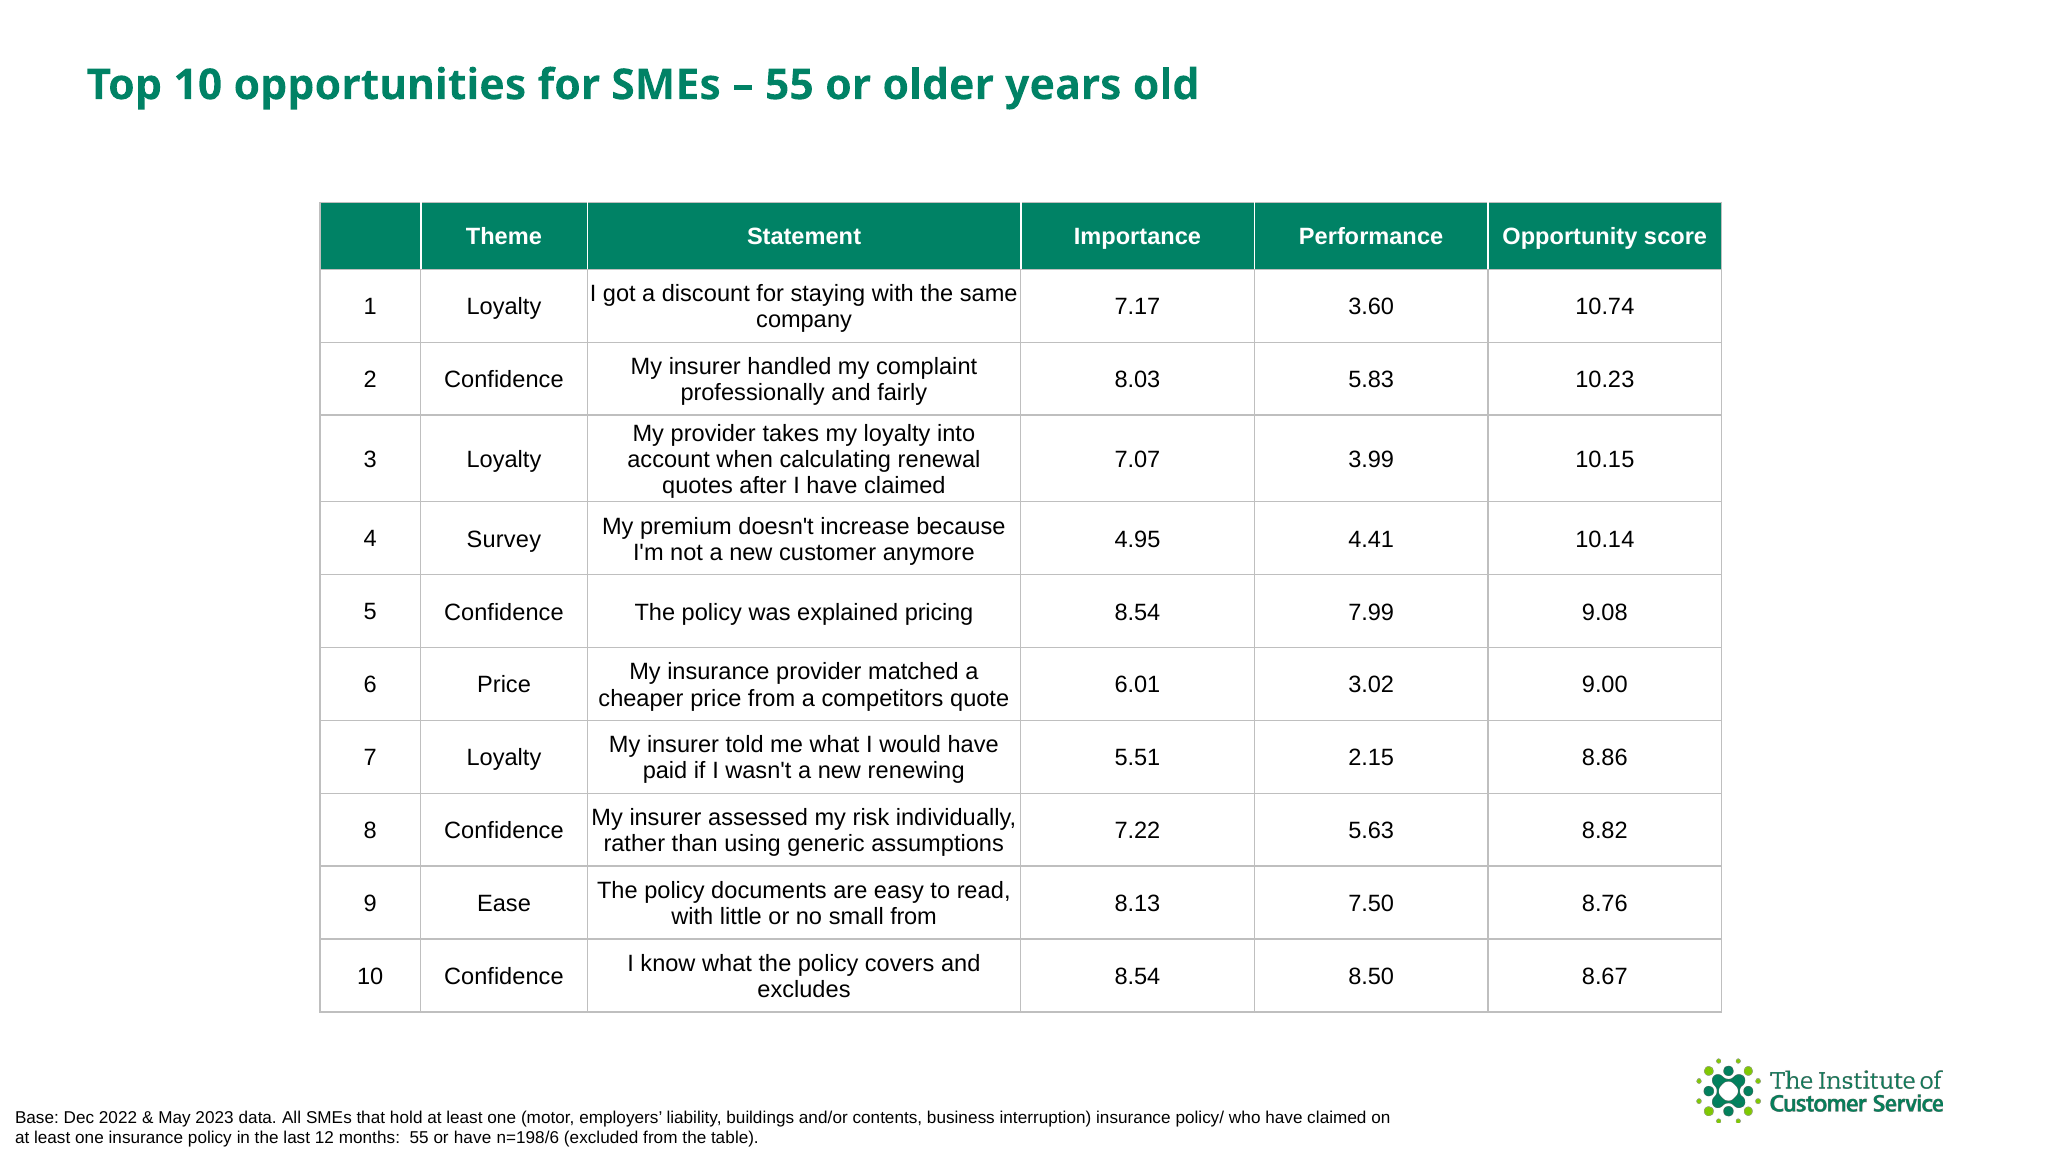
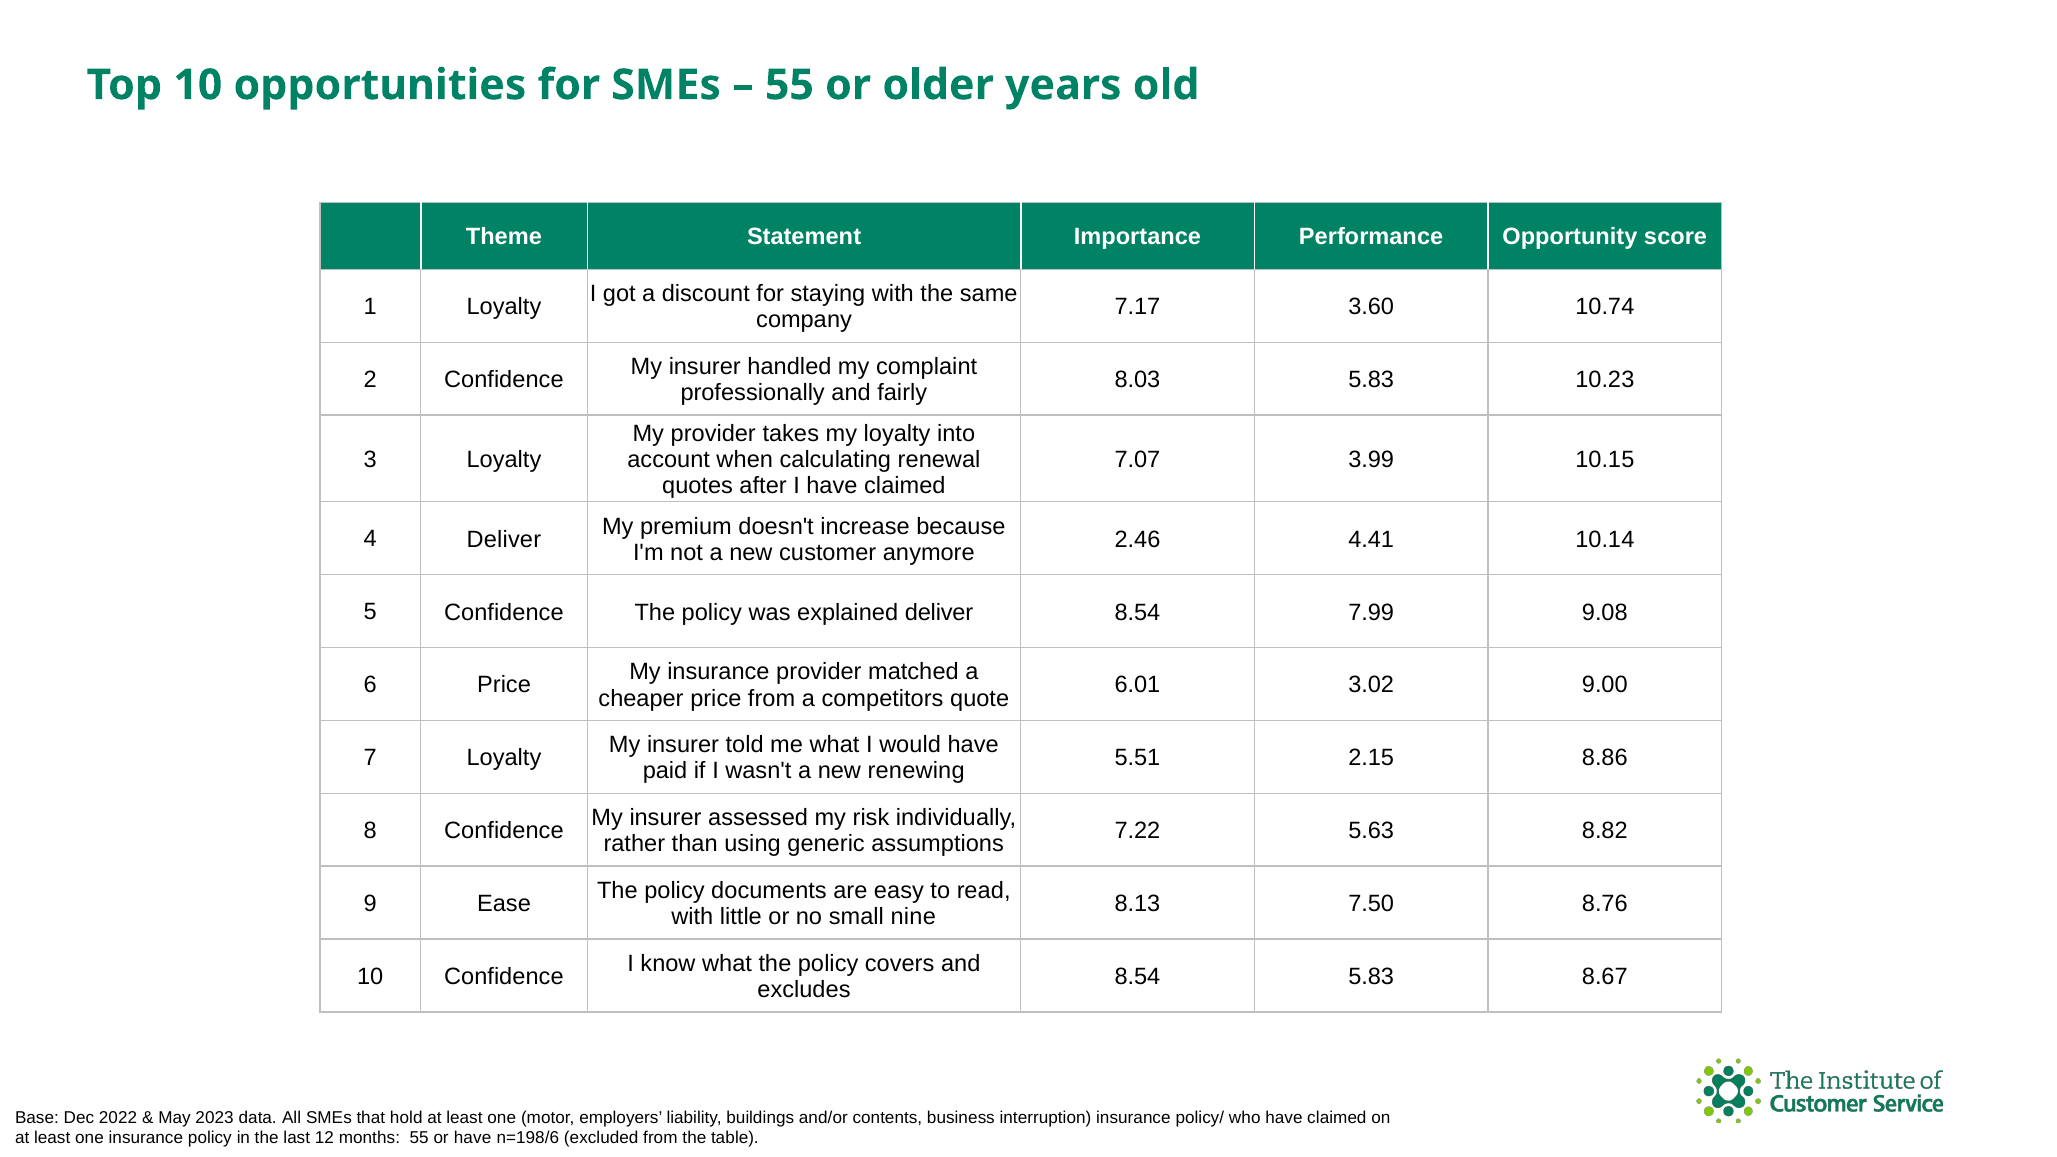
4 Survey: Survey -> Deliver (504, 539)
4.95: 4.95 -> 2.46 (1137, 539)
explained pricing: pricing -> deliver (939, 612)
small from: from -> nine (913, 917)
8.54 8.50: 8.50 -> 5.83 (1371, 977)
